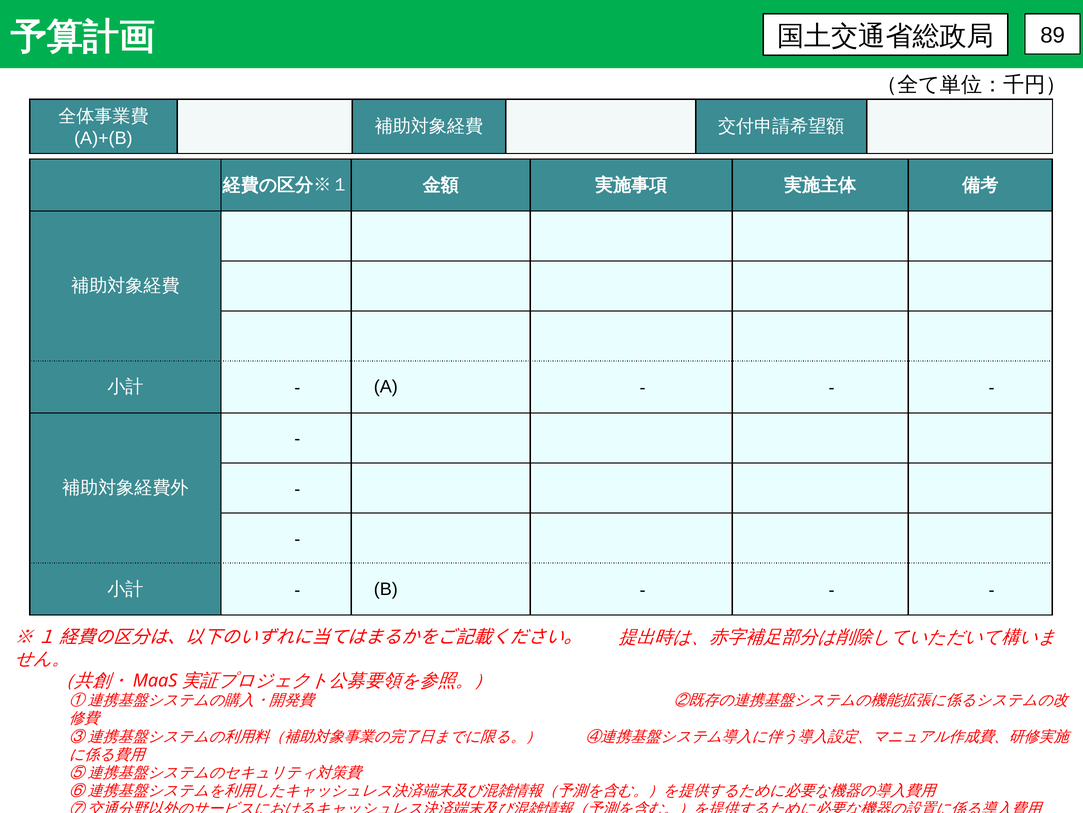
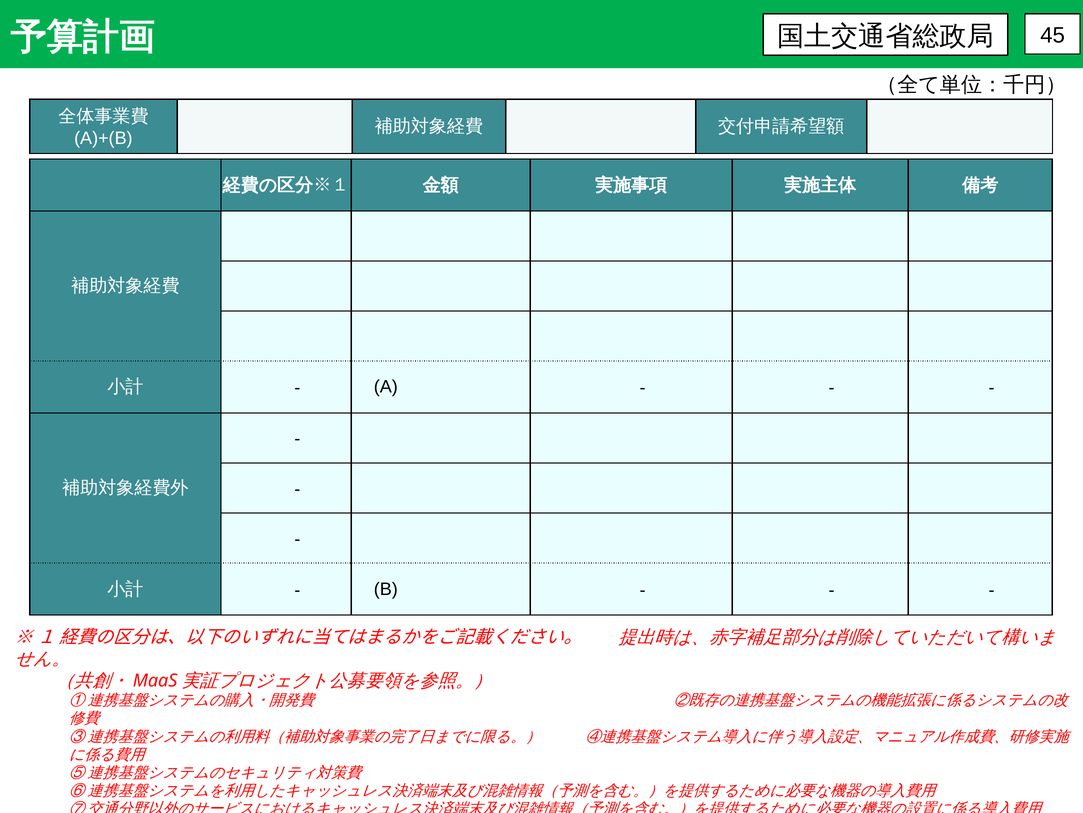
89: 89 -> 45 (1053, 35)
